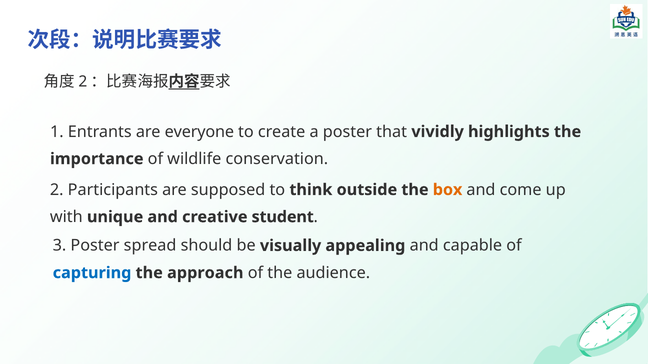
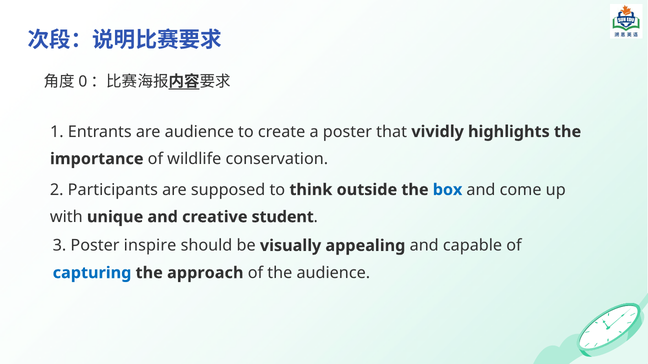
2: 2 -> 0 (83, 82)
are everyone: everyone -> audience (199, 132)
box colour: orange -> blue (448, 190)
spread: spread -> inspire (150, 246)
